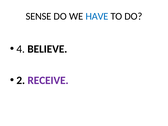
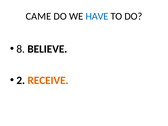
SENSE: SENSE -> CAME (38, 16)
4: 4 -> 8 (21, 49)
RECEIVE colour: purple -> orange (48, 80)
